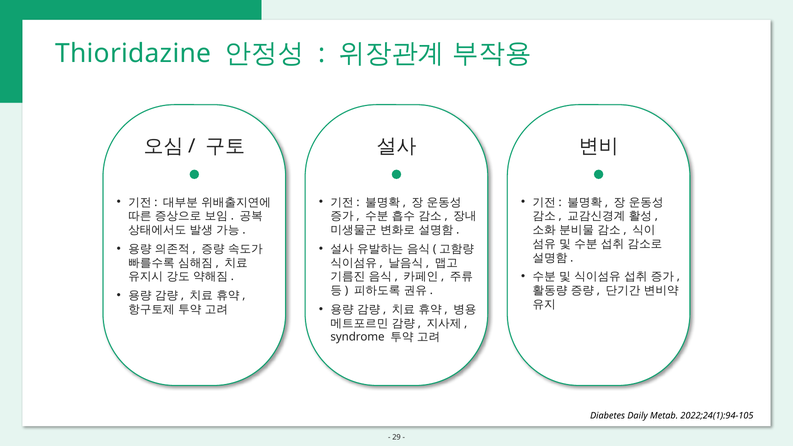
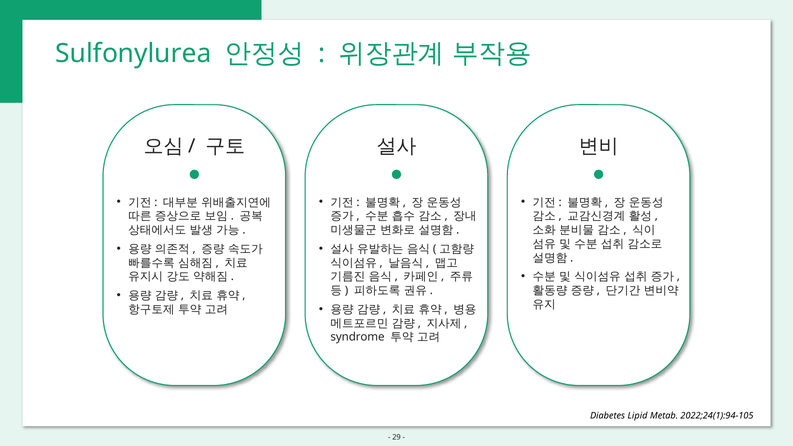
Thioridazine: Thioridazine -> Sulfonylurea (133, 54)
Daily: Daily -> Lipid (638, 416)
